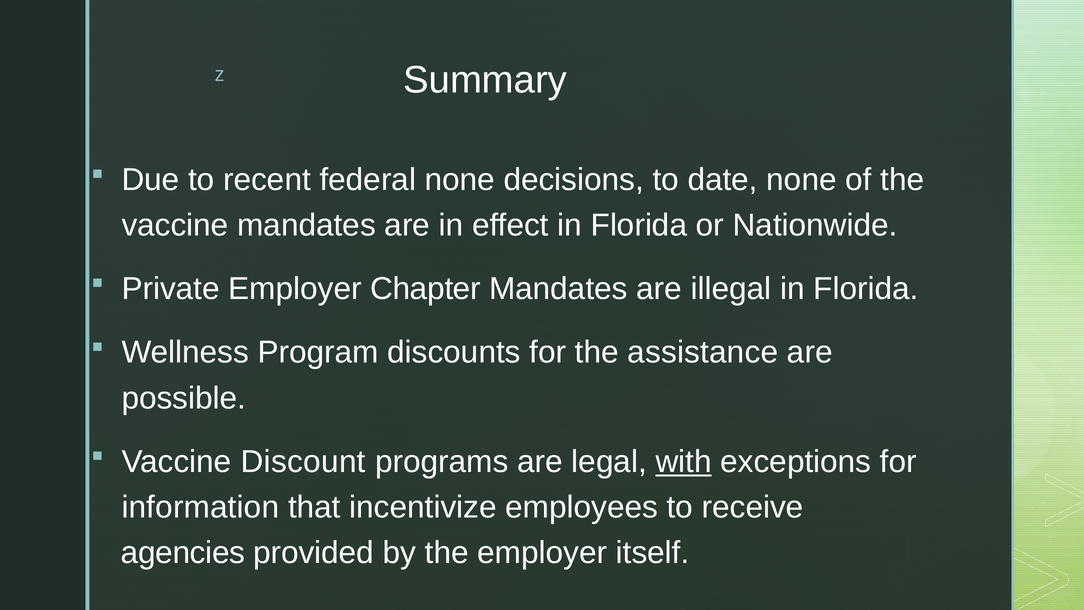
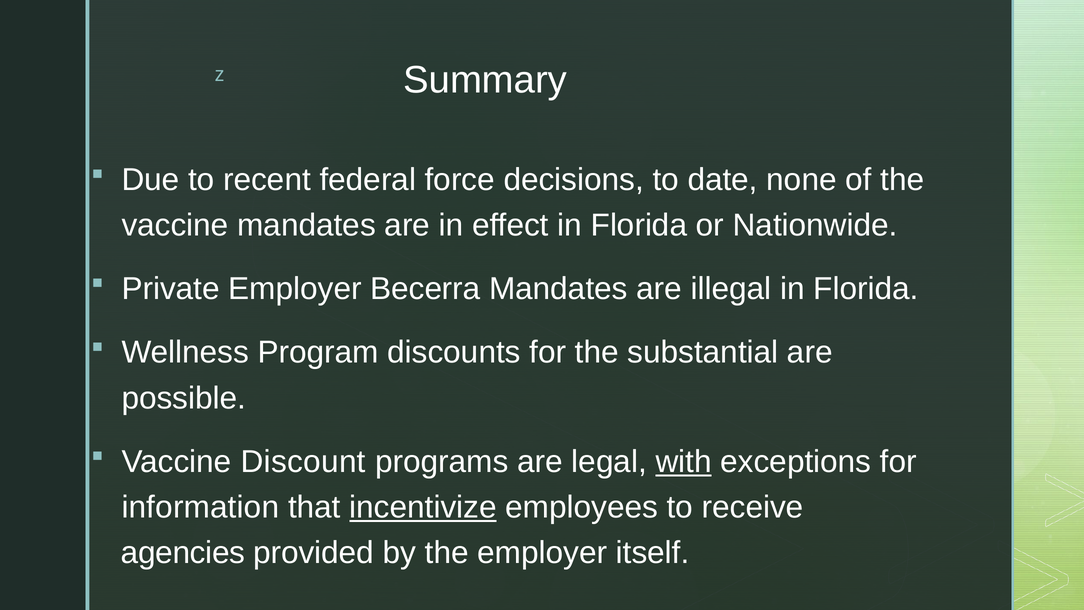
federal none: none -> force (460, 180)
Chapter: Chapter -> Becerra (425, 289)
assistance: assistance -> substantial (703, 352)
incentivize underline: none -> present (423, 507)
